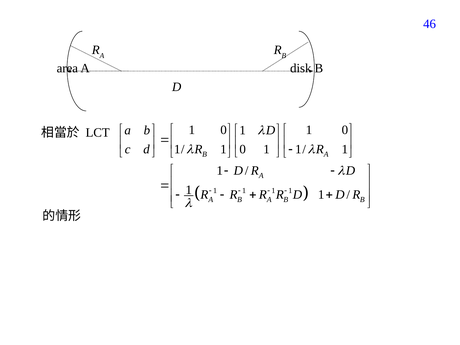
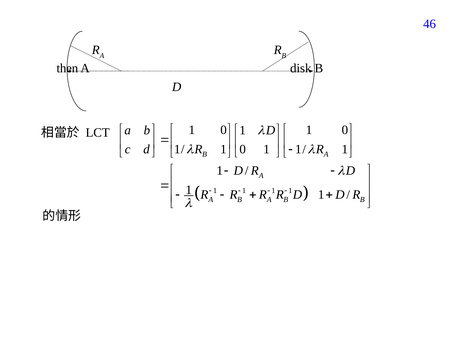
area: area -> then (67, 68)
